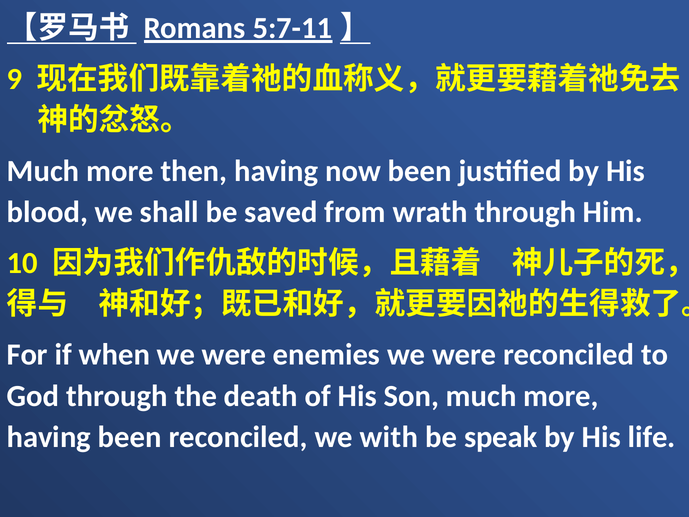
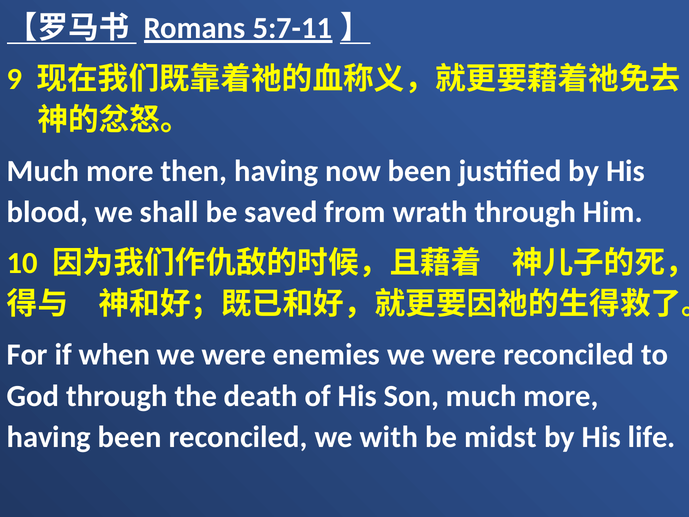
speak: speak -> midst (501, 437)
